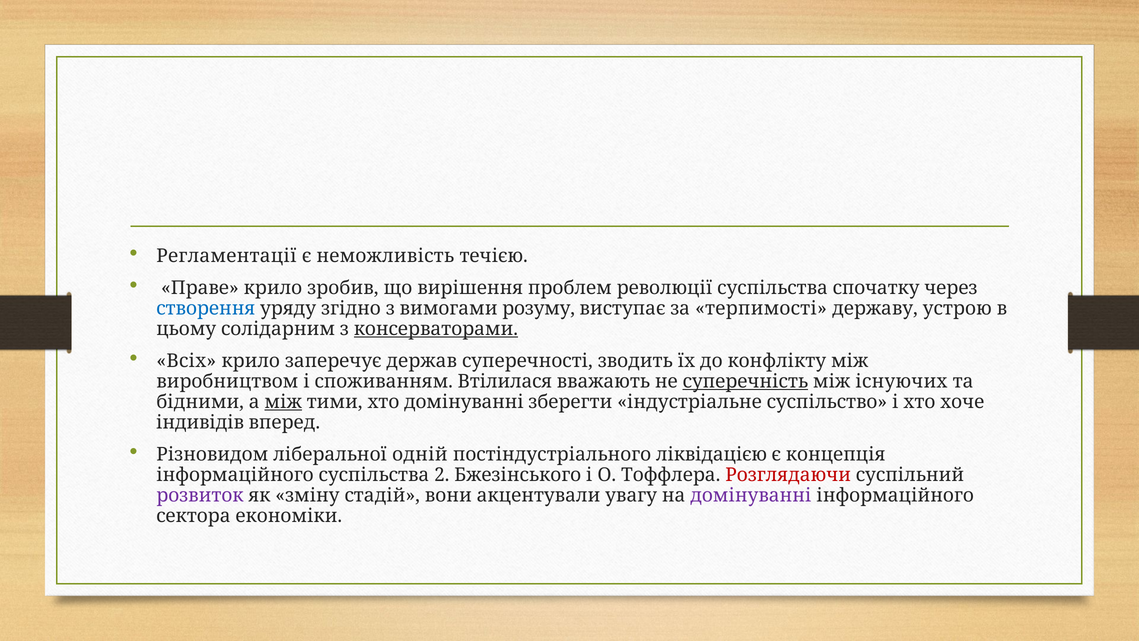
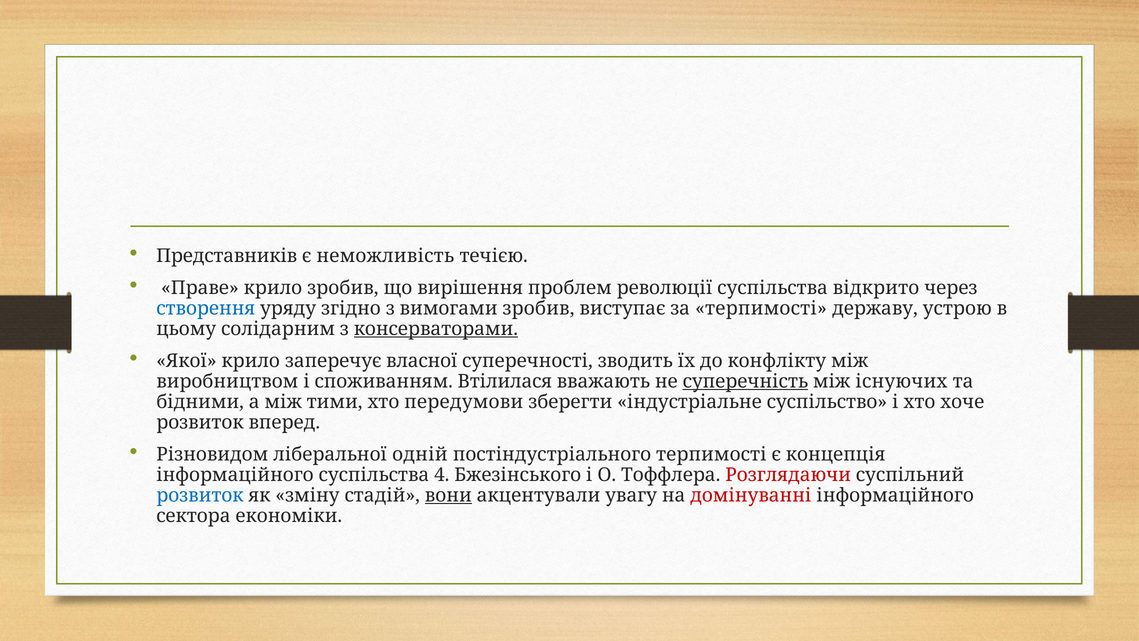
Регламентації: Регламентації -> Представників (227, 256)
спочатку: спочатку -> відкрито (876, 288)
вимогами розуму: розуму -> зробив (538, 308)
Всіх: Всіх -> Якої (186, 361)
держав: держав -> власної (422, 361)
між underline: present -> none (283, 402)
хто домінуванні: домінуванні -> передумови (464, 402)
індивідів: індивідів -> розвиток (200, 422)
постіндустріального ліквідацією: ліквідацією -> терпимості (711, 454)
2: 2 -> 4 (442, 475)
розвиток colour: purple -> blue (200, 495)
вони underline: none -> present (448, 495)
домінуванні colour: purple -> red (751, 495)
